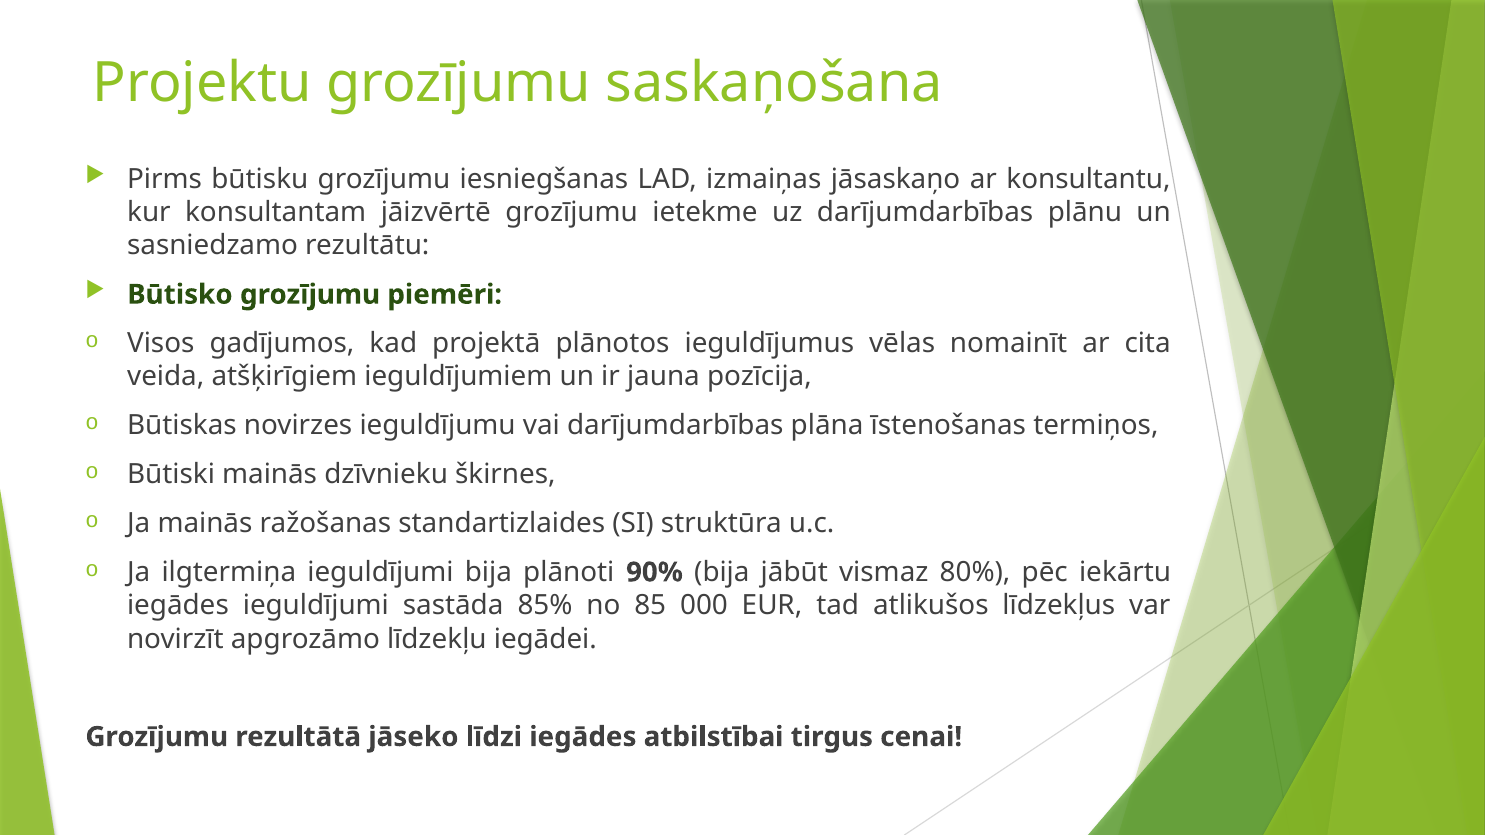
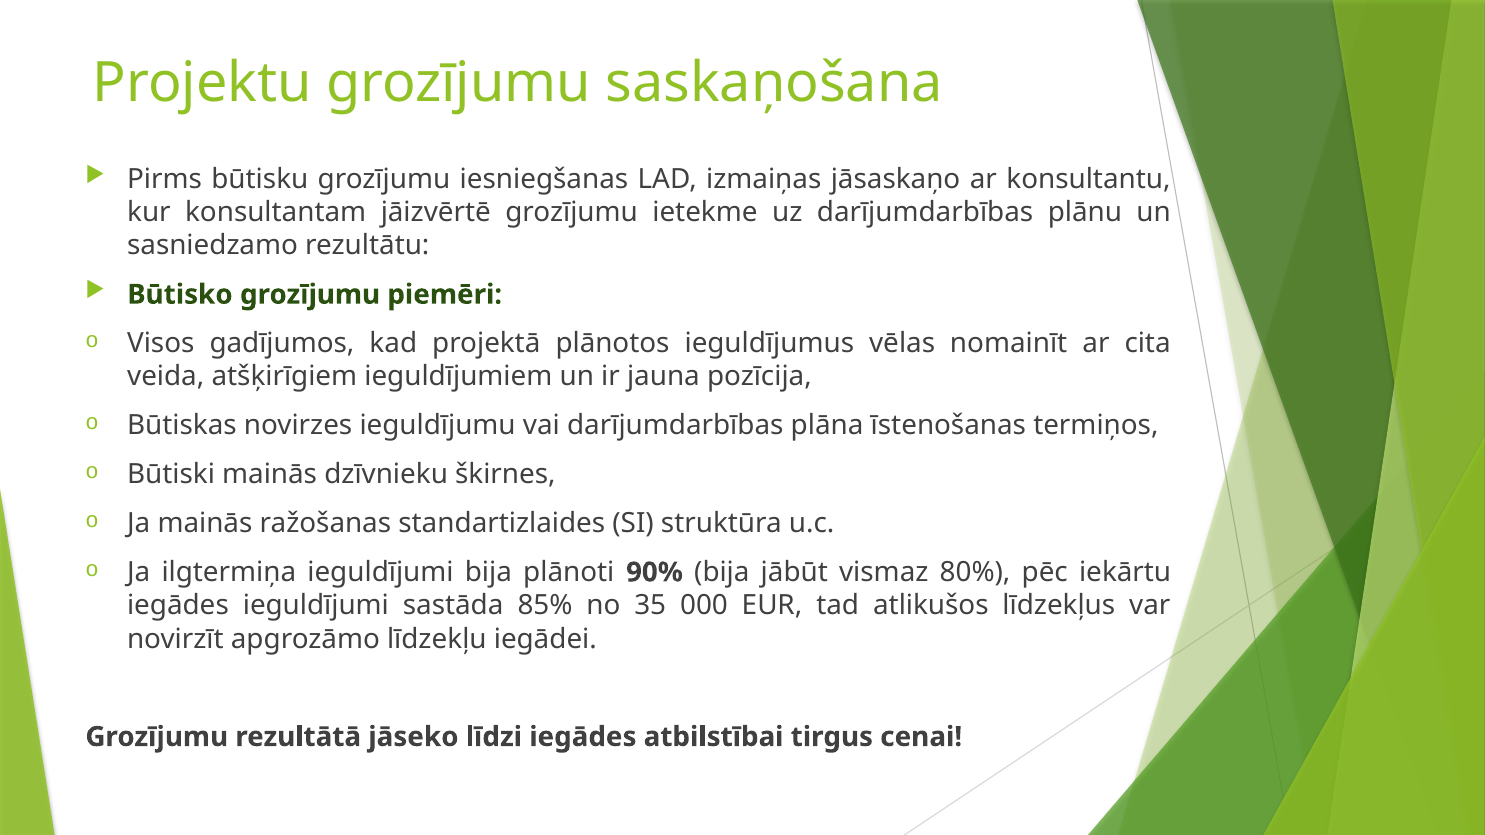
85: 85 -> 35 (650, 606)
